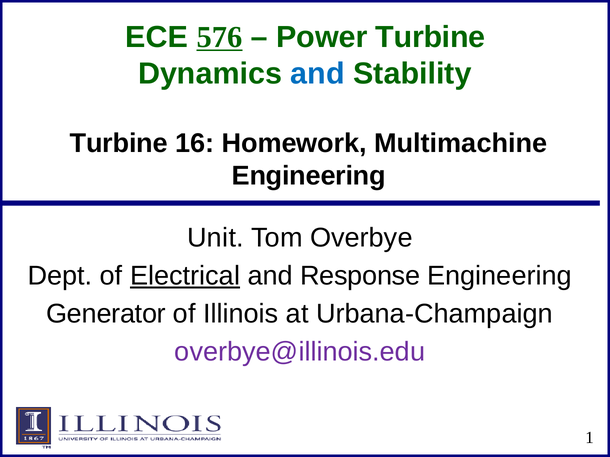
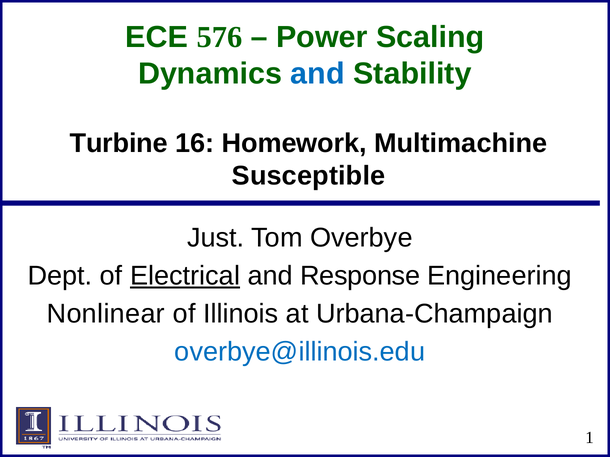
576 underline: present -> none (219, 37)
Power Turbine: Turbine -> Scaling (430, 37)
Engineering: Engineering -> Susceptible (309, 176)
Unit: Unit -> Just (216, 238)
Generator: Generator -> Nonlinear (106, 314)
overbye@illinois.edu colour: purple -> blue (300, 352)
